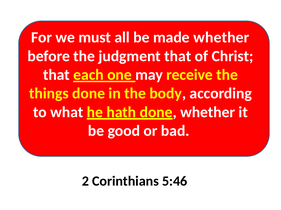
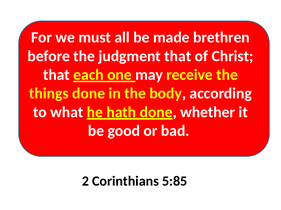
made whether: whether -> brethren (221, 38)
5:46: 5:46 -> 5:85 (175, 182)
